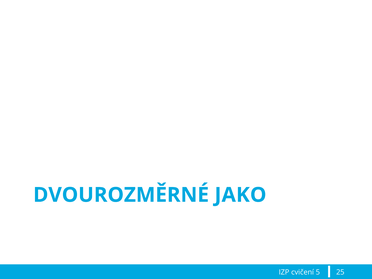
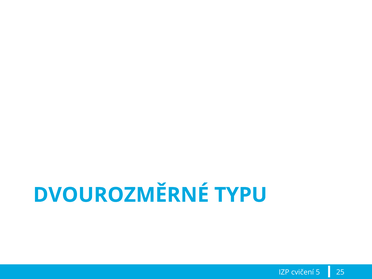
JAKO: JAKO -> TYPU (241, 195)
